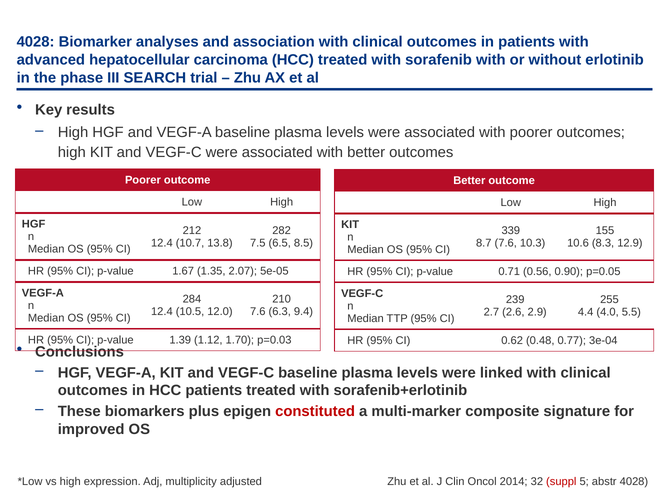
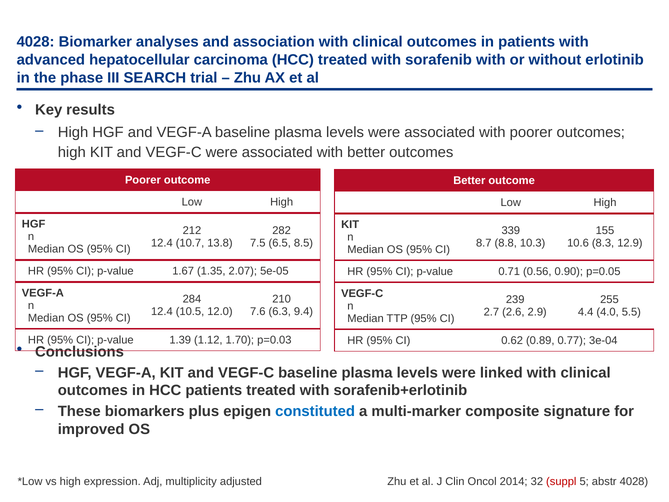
8.7 7.6: 7.6 -> 8.8 (506, 243)
0.48: 0.48 -> 0.89 (540, 340)
constituted colour: red -> blue (315, 411)
